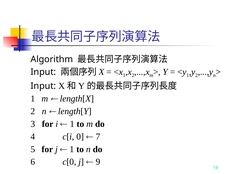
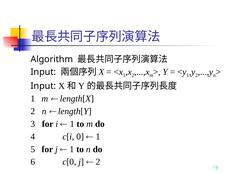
7: 7 -> 1 (98, 137)
9: 9 -> 2 (98, 162)
